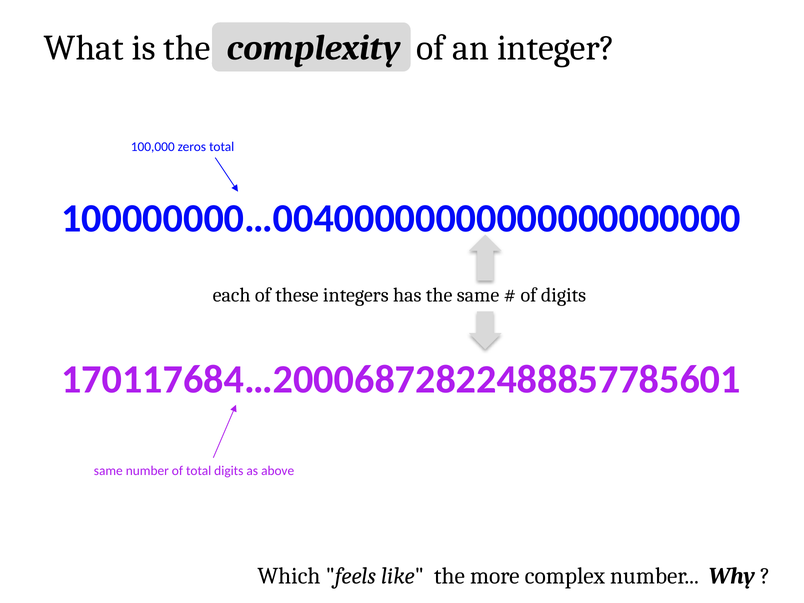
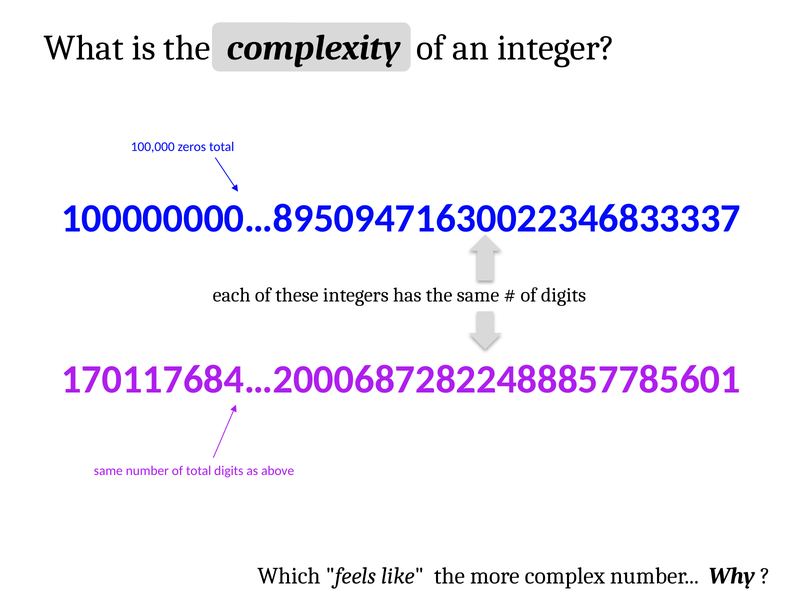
100000000…00400000000000000000000: 100000000…00400000000000000000000 -> 100000000…89509471630022346833337 (401, 218)
